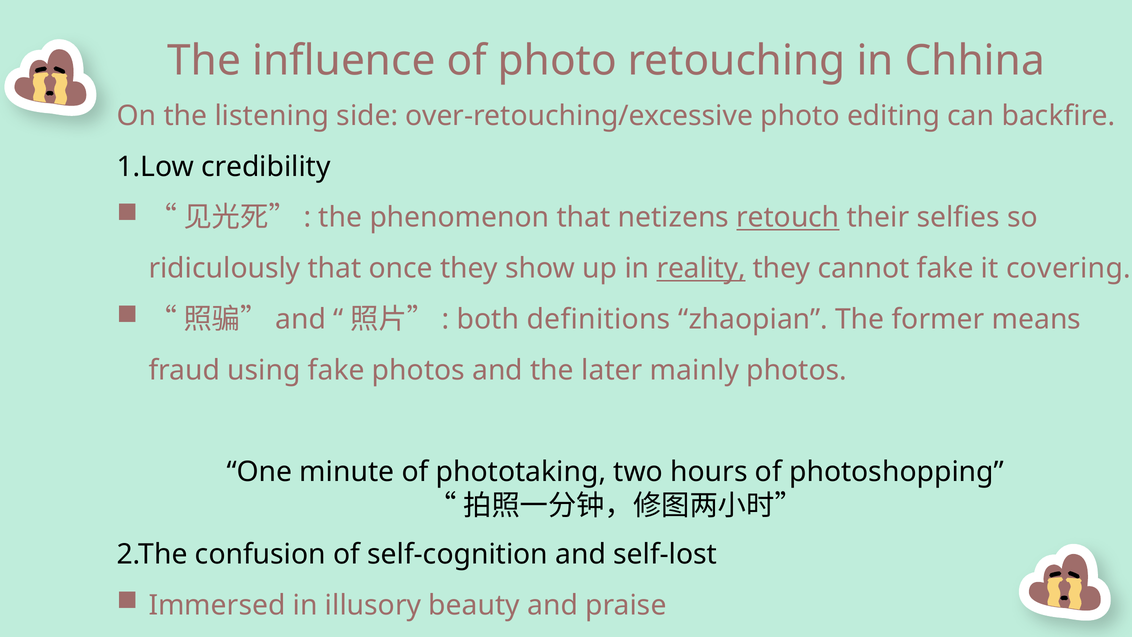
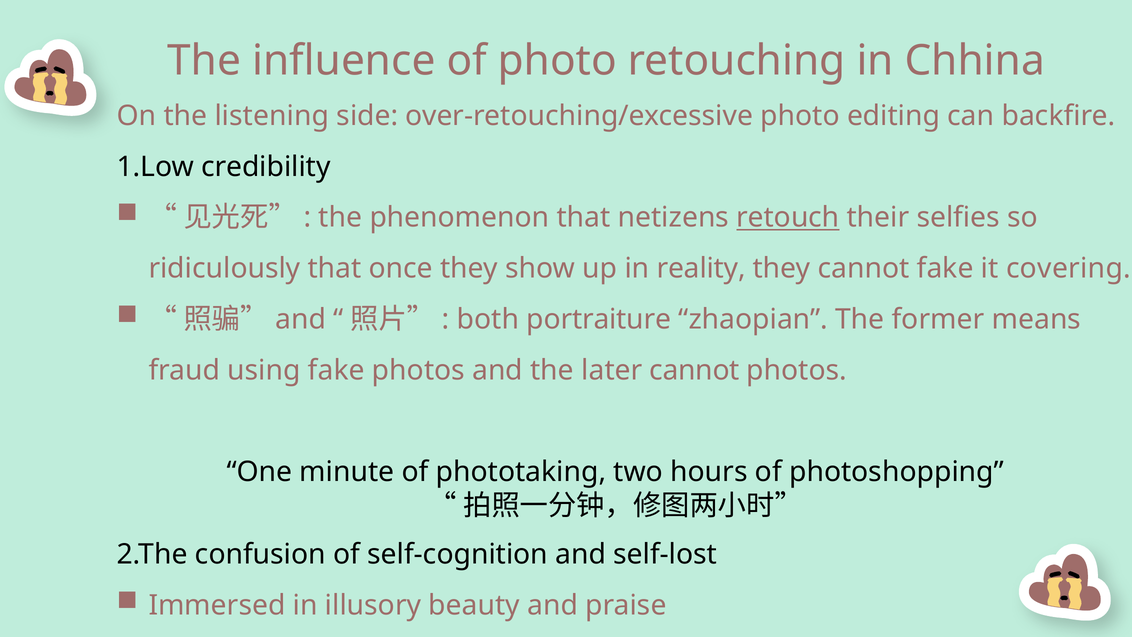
reality underline: present -> none (701, 268)
definitions: definitions -> portraiture (599, 319)
later mainly: mainly -> cannot (694, 370)
